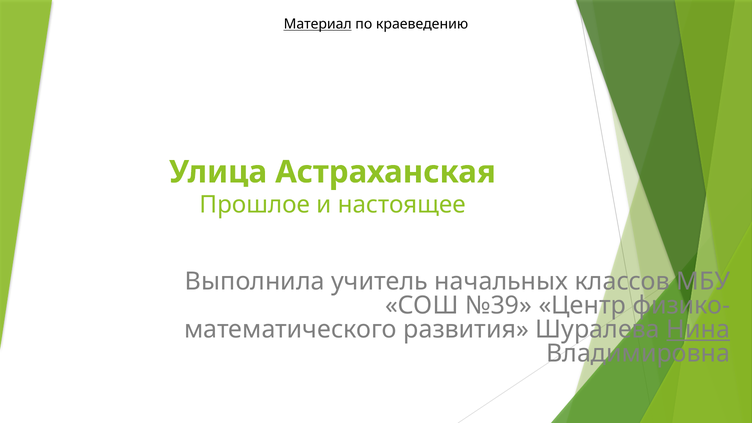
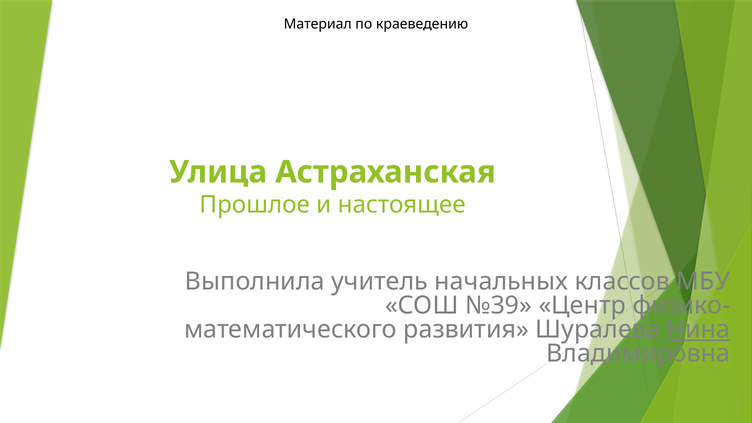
Материал underline: present -> none (318, 24)
